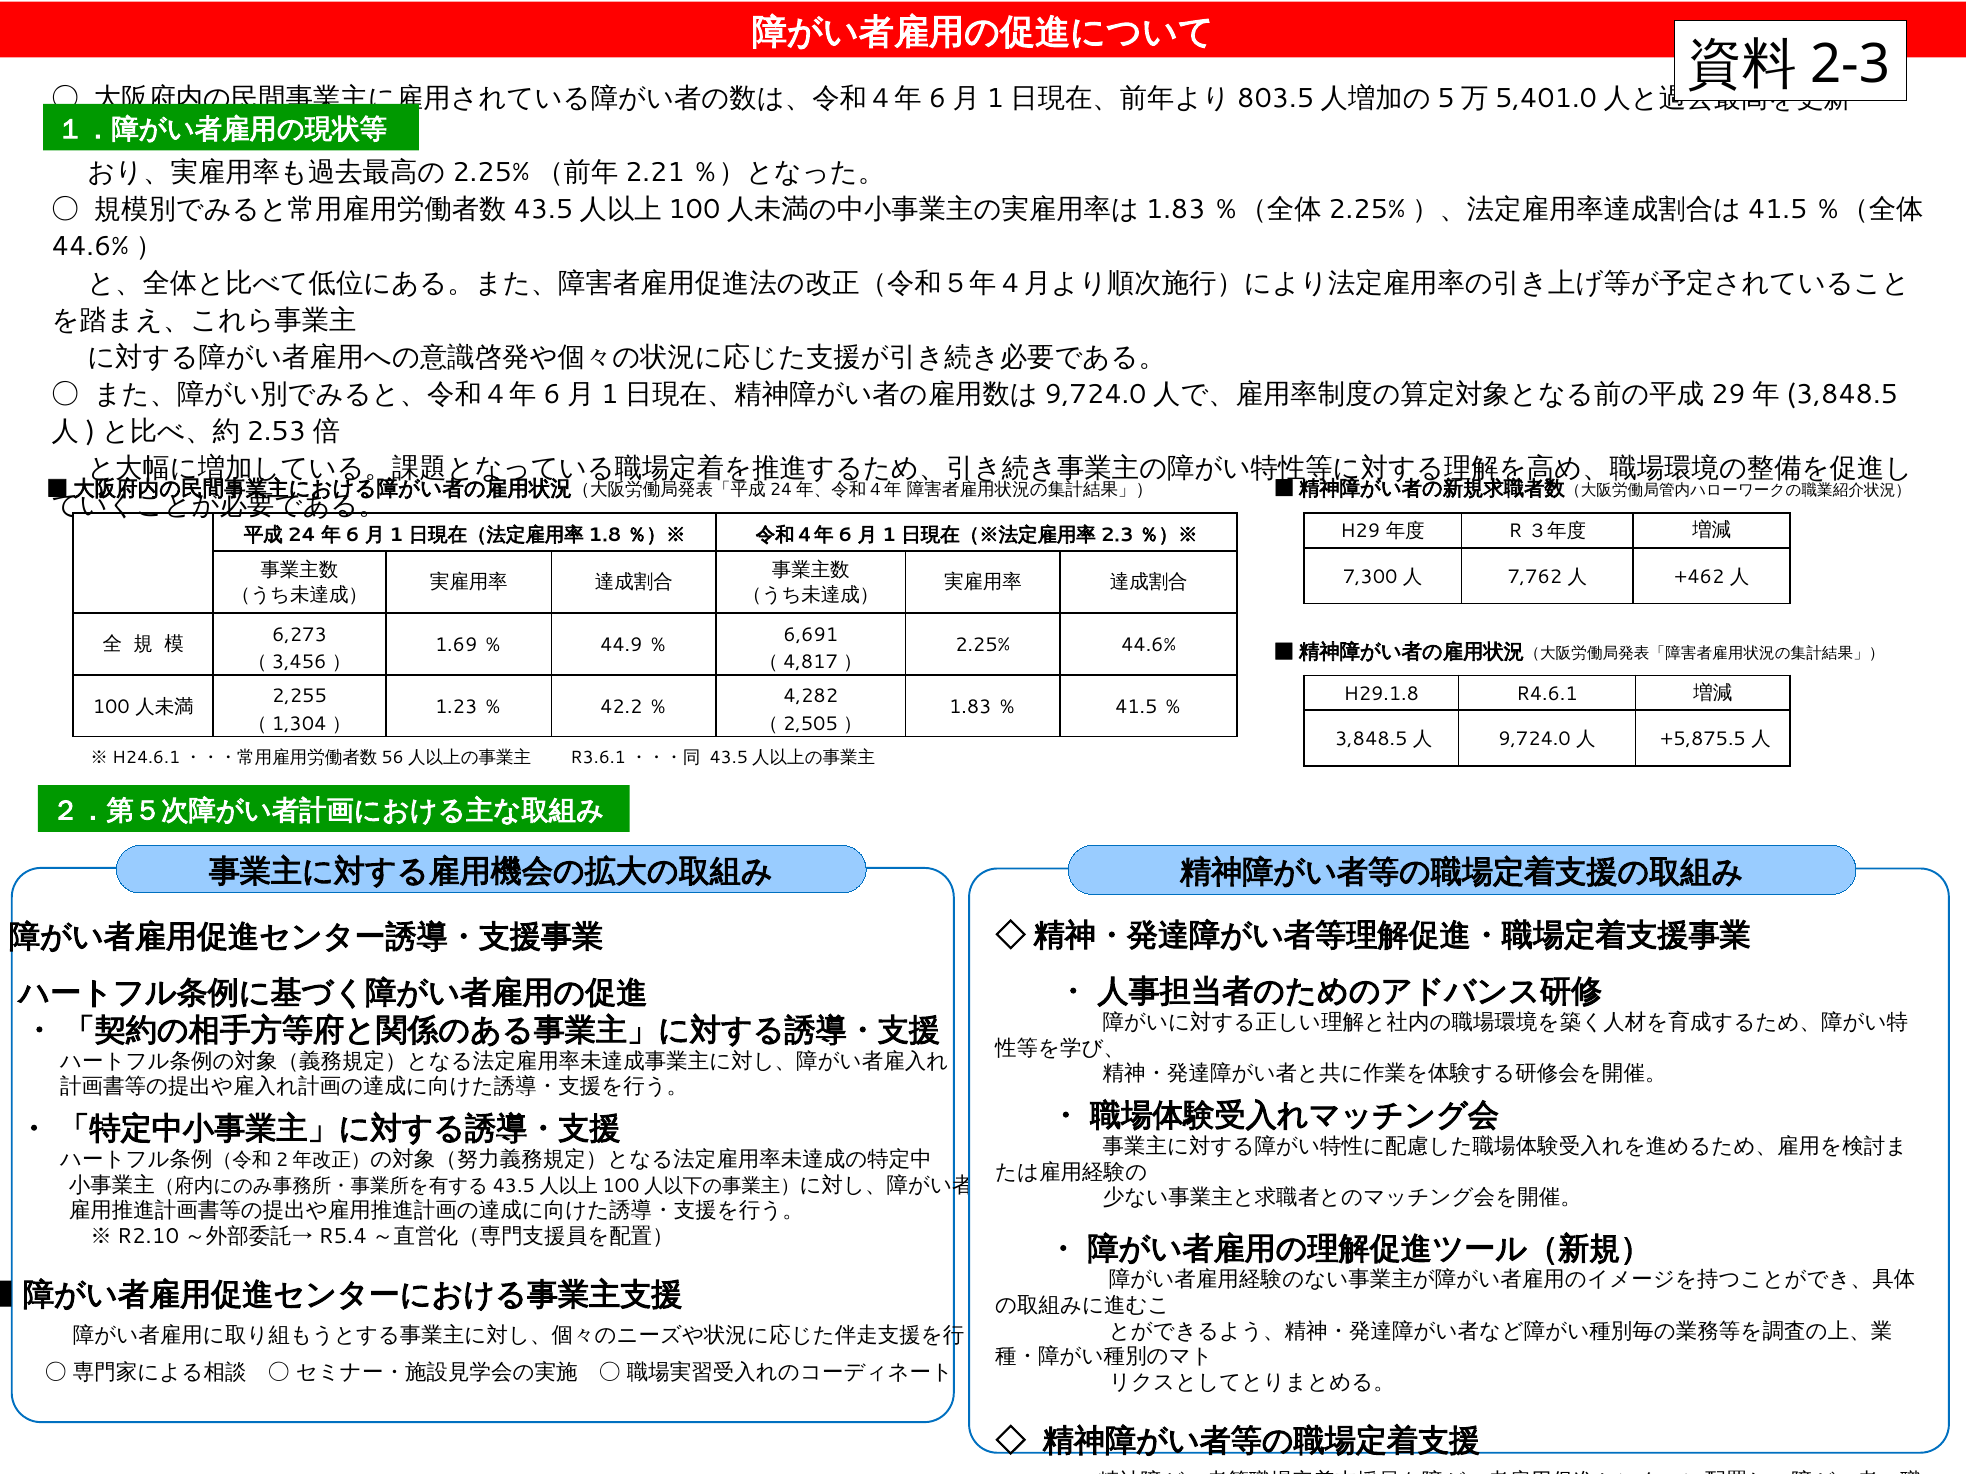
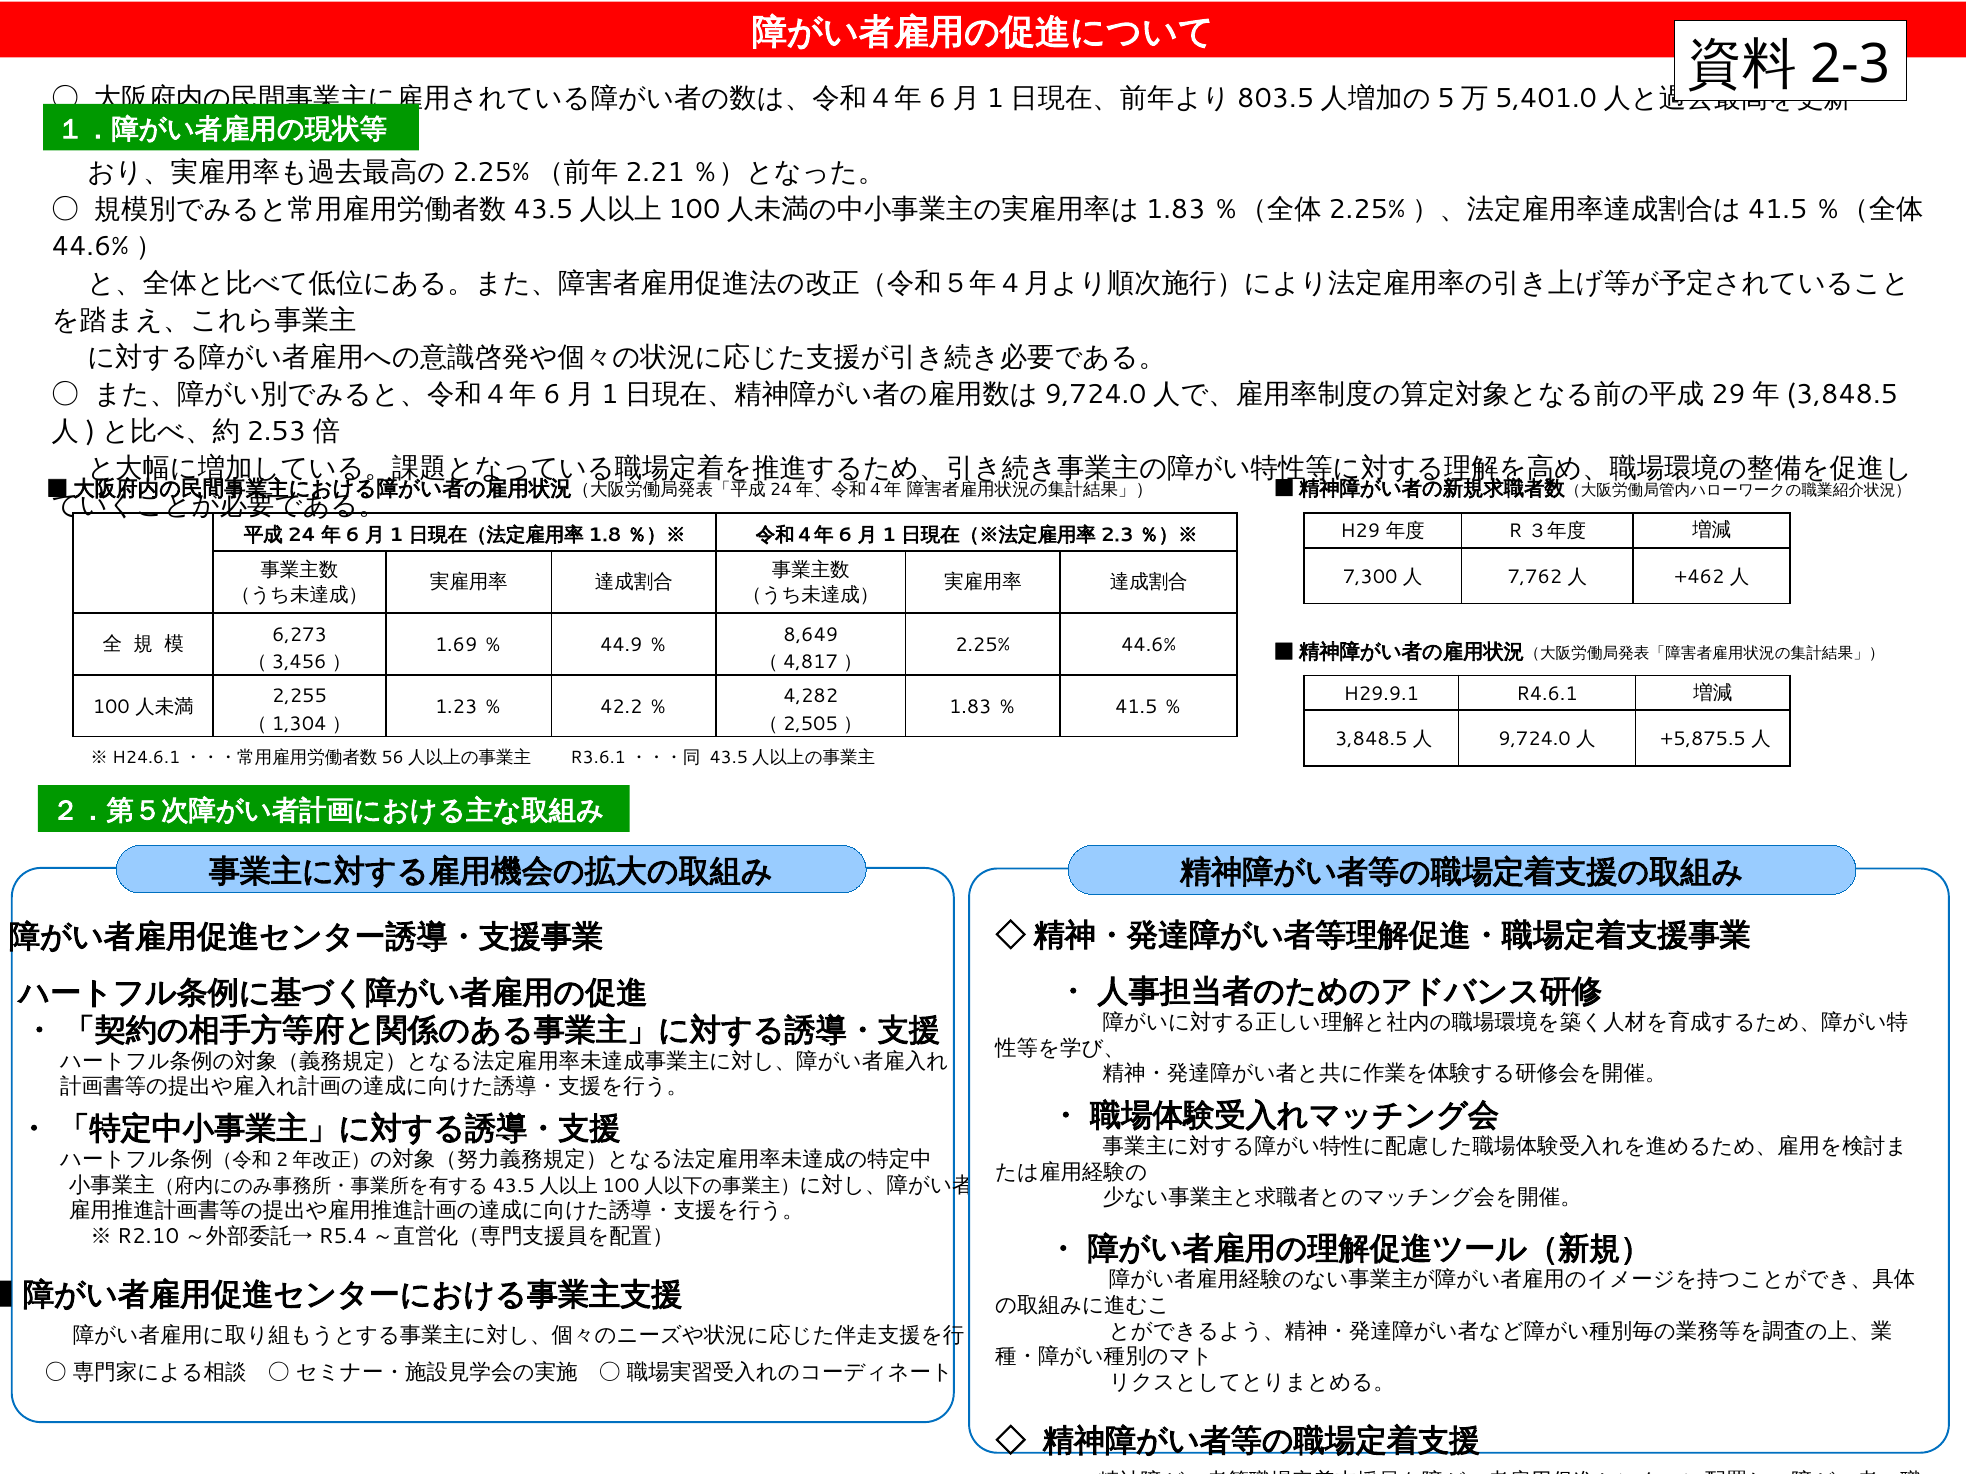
6,691: 6,691 -> 8,649 (811, 635)
H29.1.8: H29.1.8 -> H29.9.1 (1381, 694)
